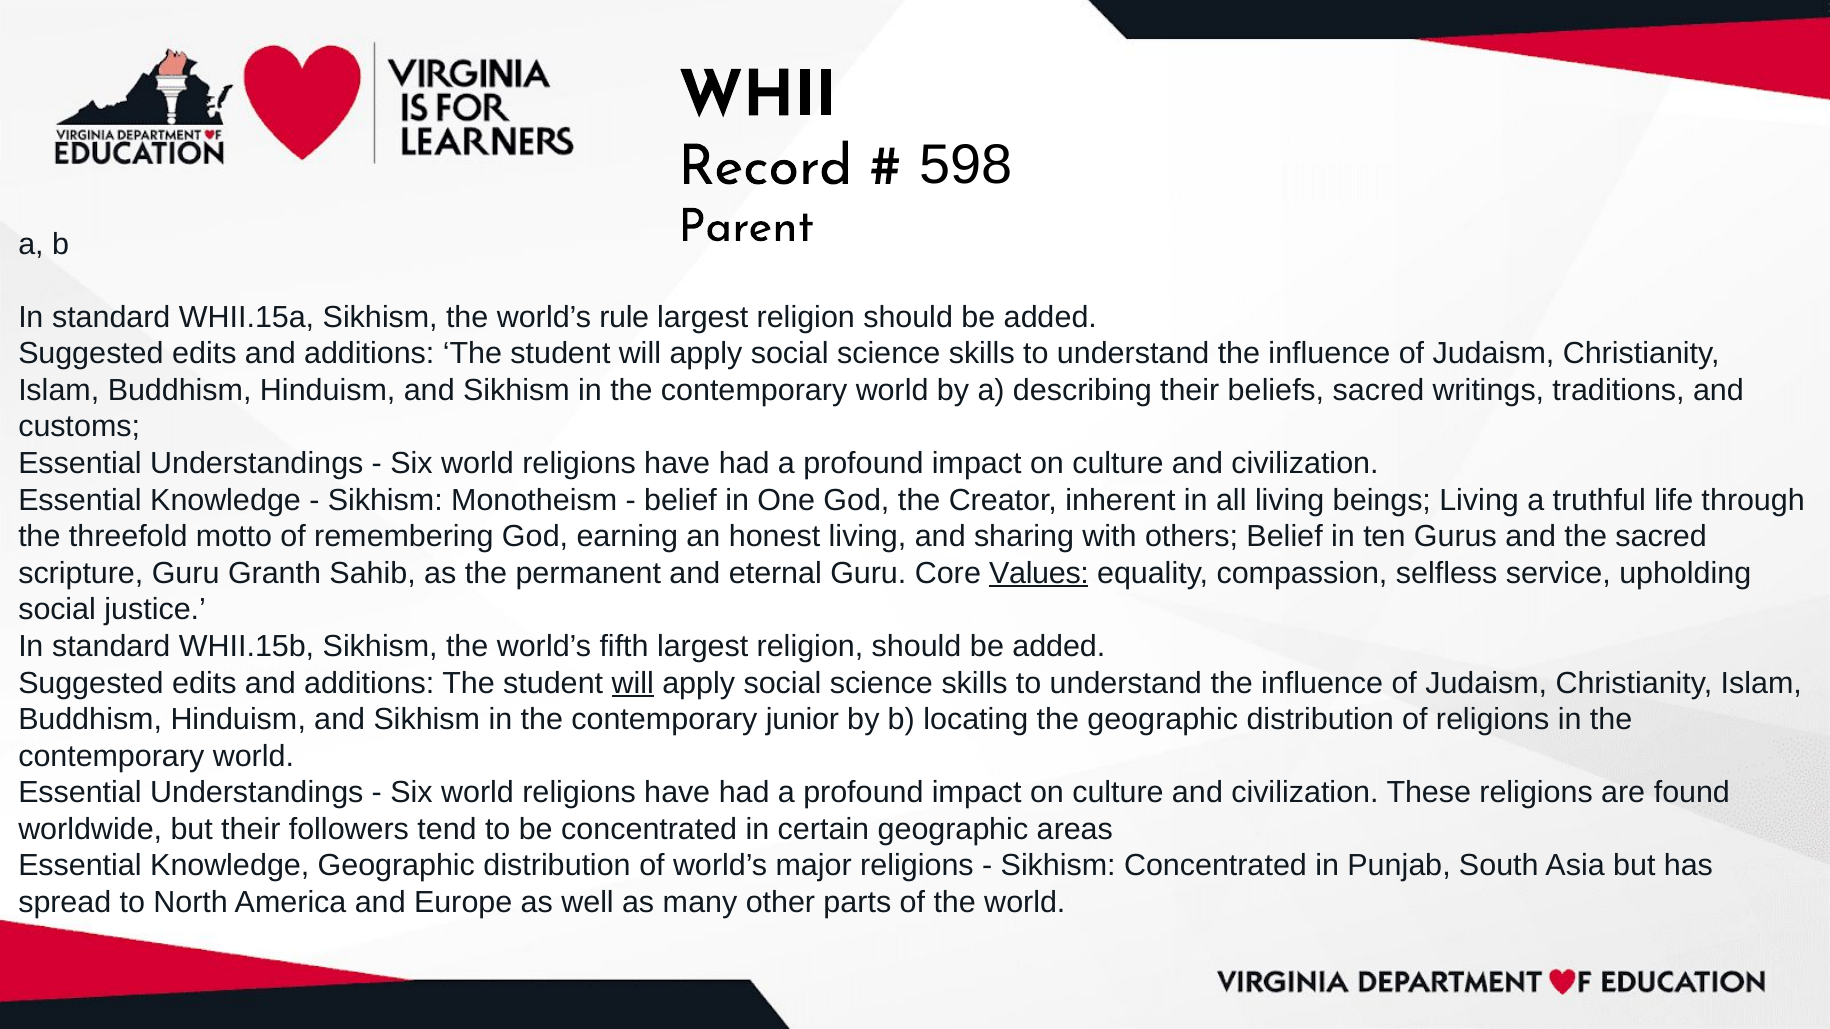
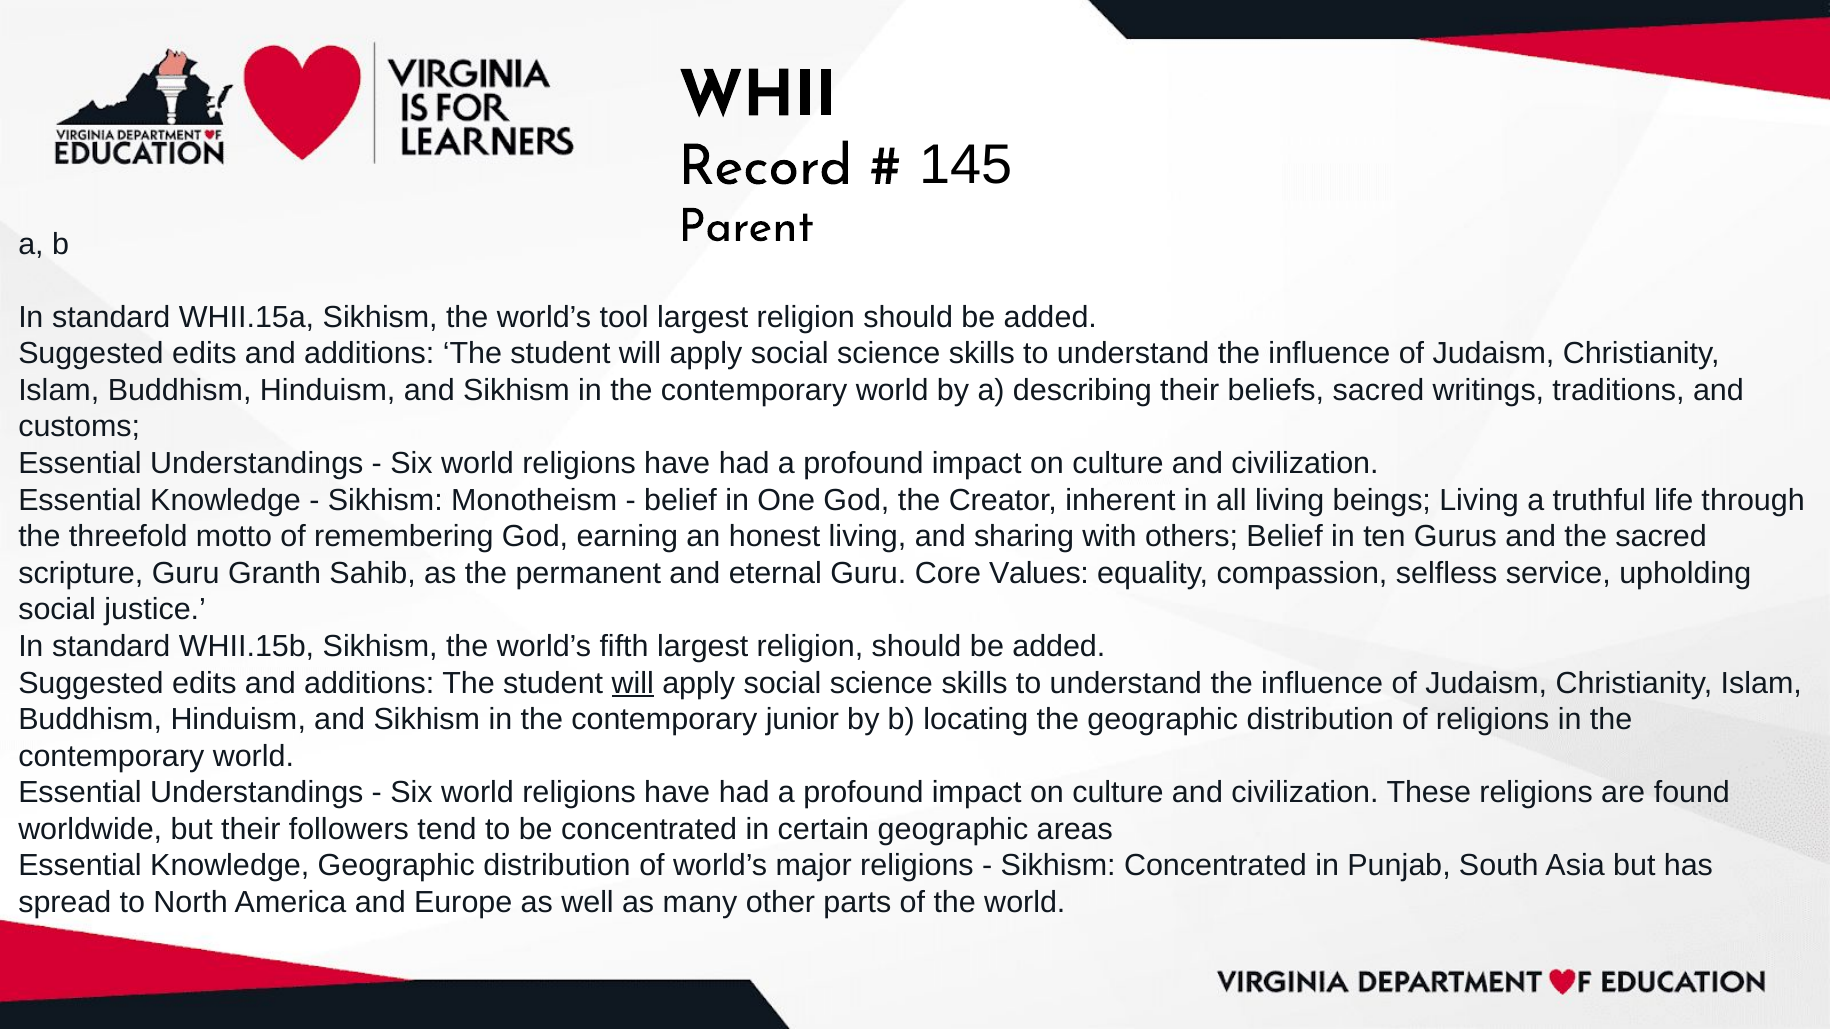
598: 598 -> 145 (966, 166)
rule: rule -> tool (624, 317)
Values underline: present -> none (1039, 573)
